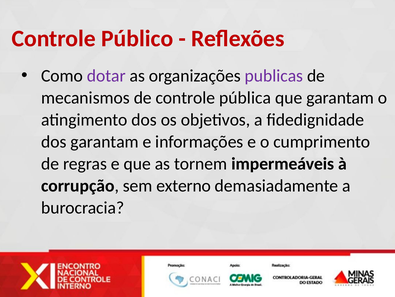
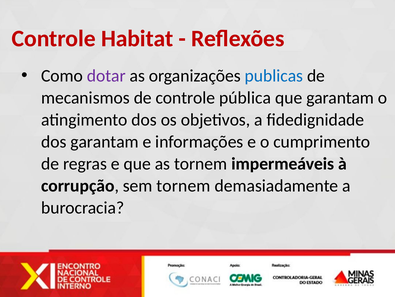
Público: Público -> Habitat (137, 38)
publicas colour: purple -> blue (274, 76)
sem externo: externo -> tornem (183, 185)
